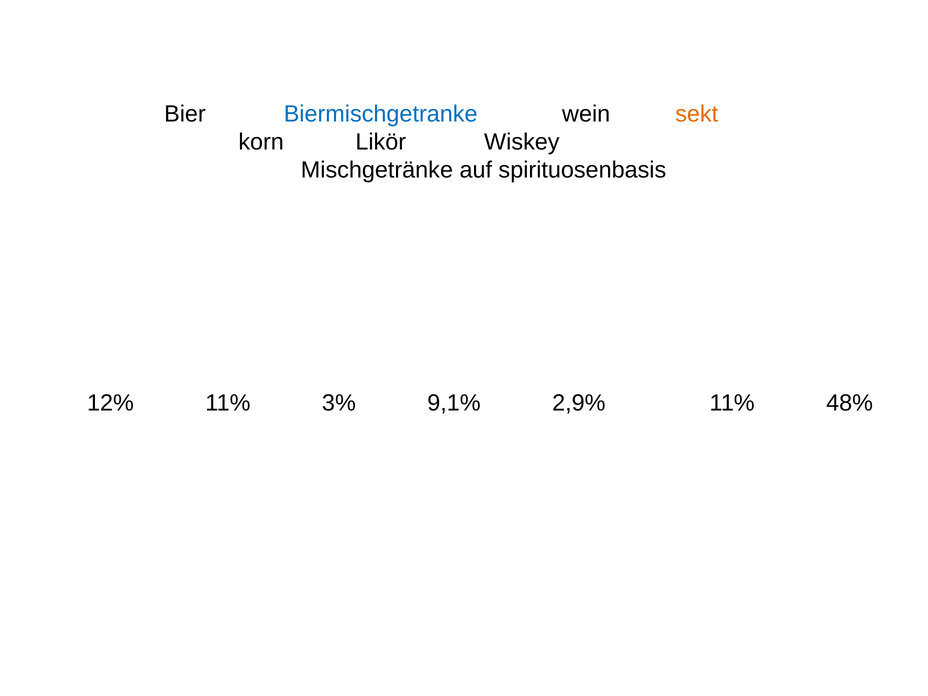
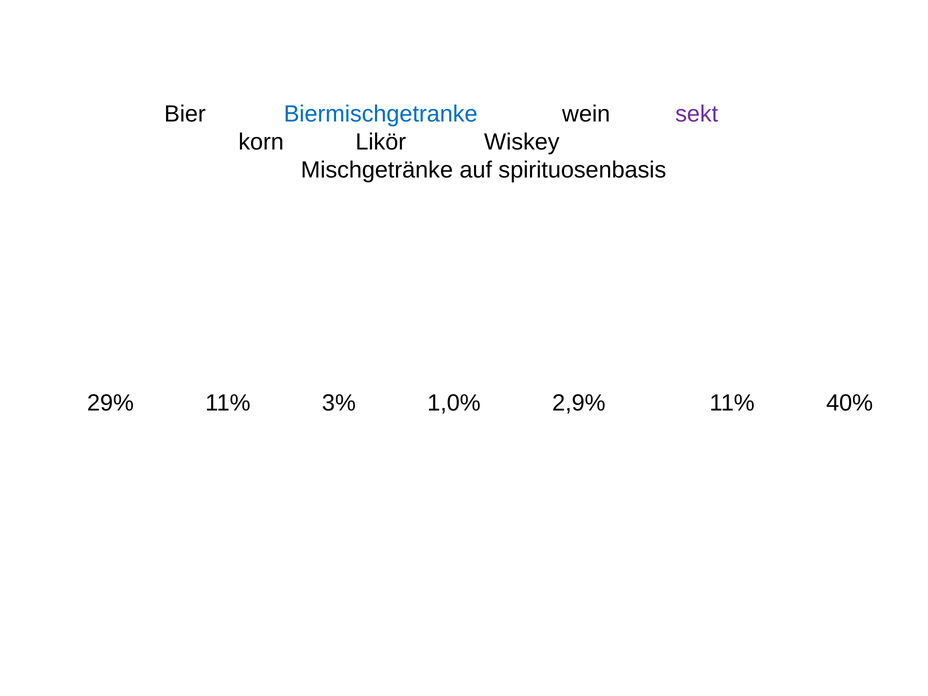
sekt colour: orange -> purple (697, 114)
12%: 12% -> 29% (110, 403)
9,1%: 9,1% -> 1,0% (454, 403)
48%: 48% -> 40% (850, 403)
